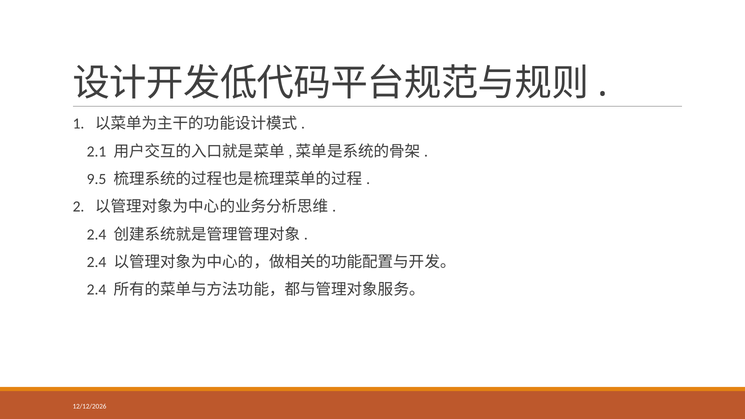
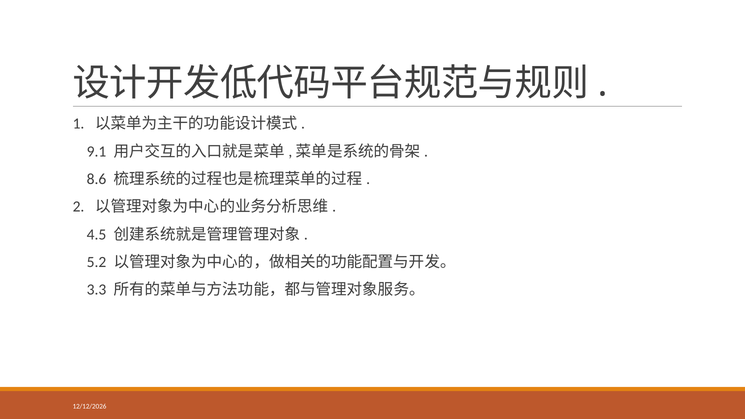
2.1: 2.1 -> 9.1 (96, 152)
9.5: 9.5 -> 8.6 (96, 179)
2.4: 2.4 -> 4.5 (96, 234)
2.4: 2.4 -> 5.2 (96, 262)
2.4: 2.4 -> 3.3 (96, 290)
